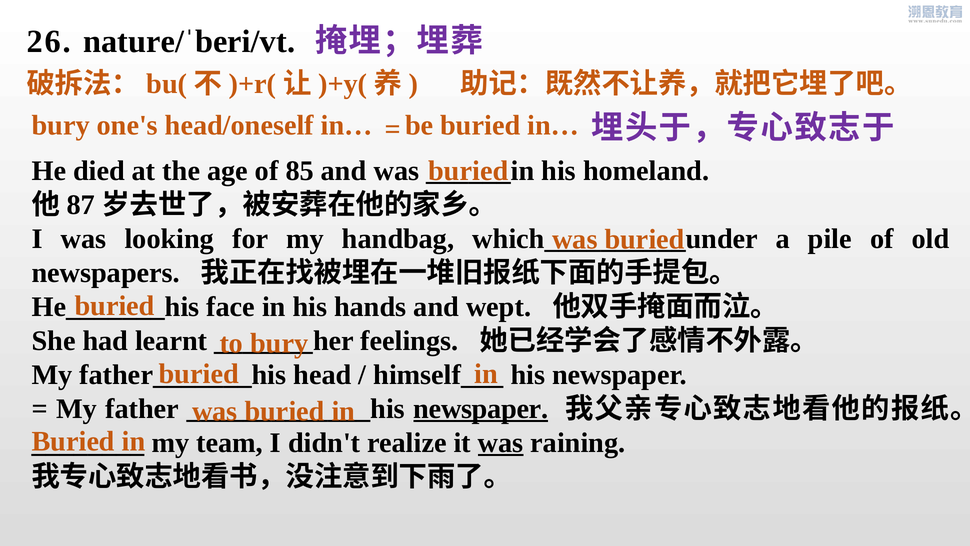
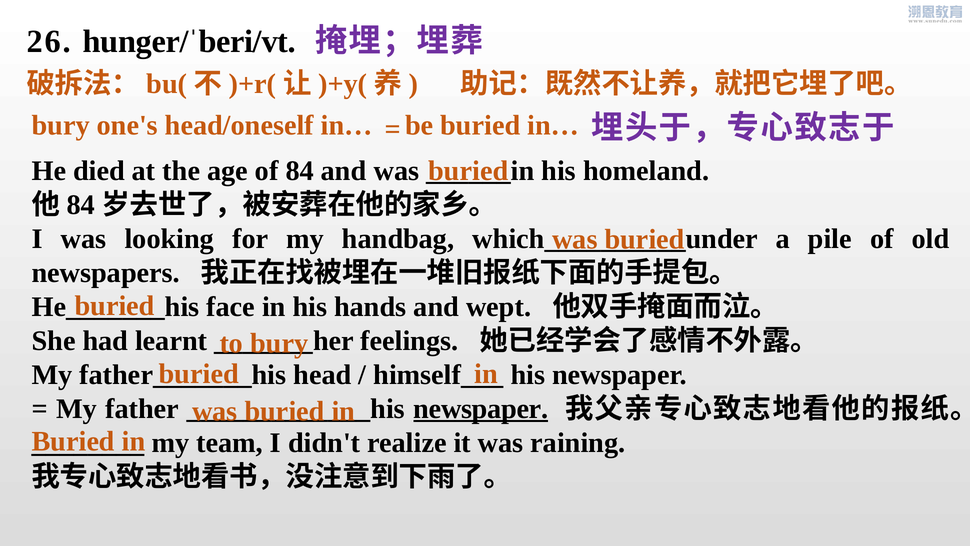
nature/ˈberi/vt: nature/ˈberi/vt -> hunger/ˈberi/vt (189, 41)
of 85: 85 -> 84 (300, 171)
87: 87 -> 84 (81, 205)
was underline: present -> none (501, 442)
